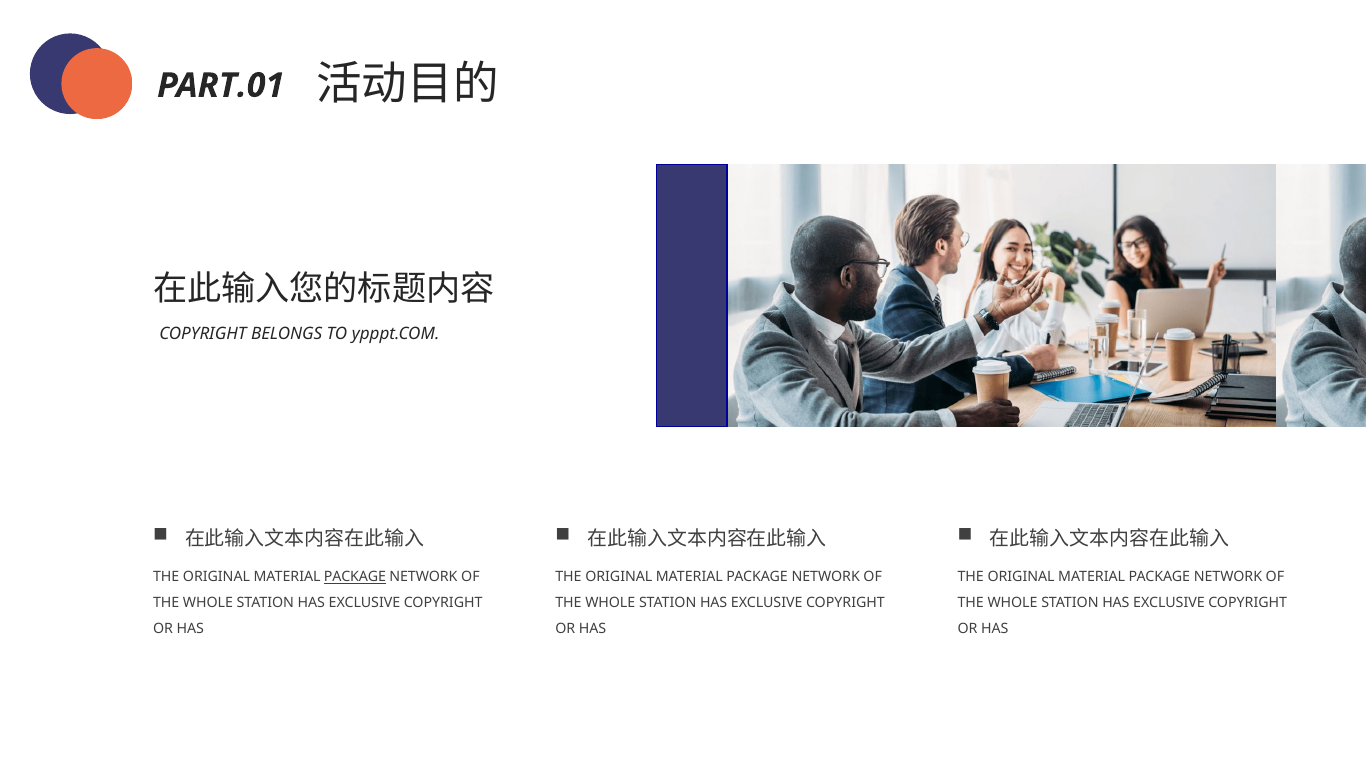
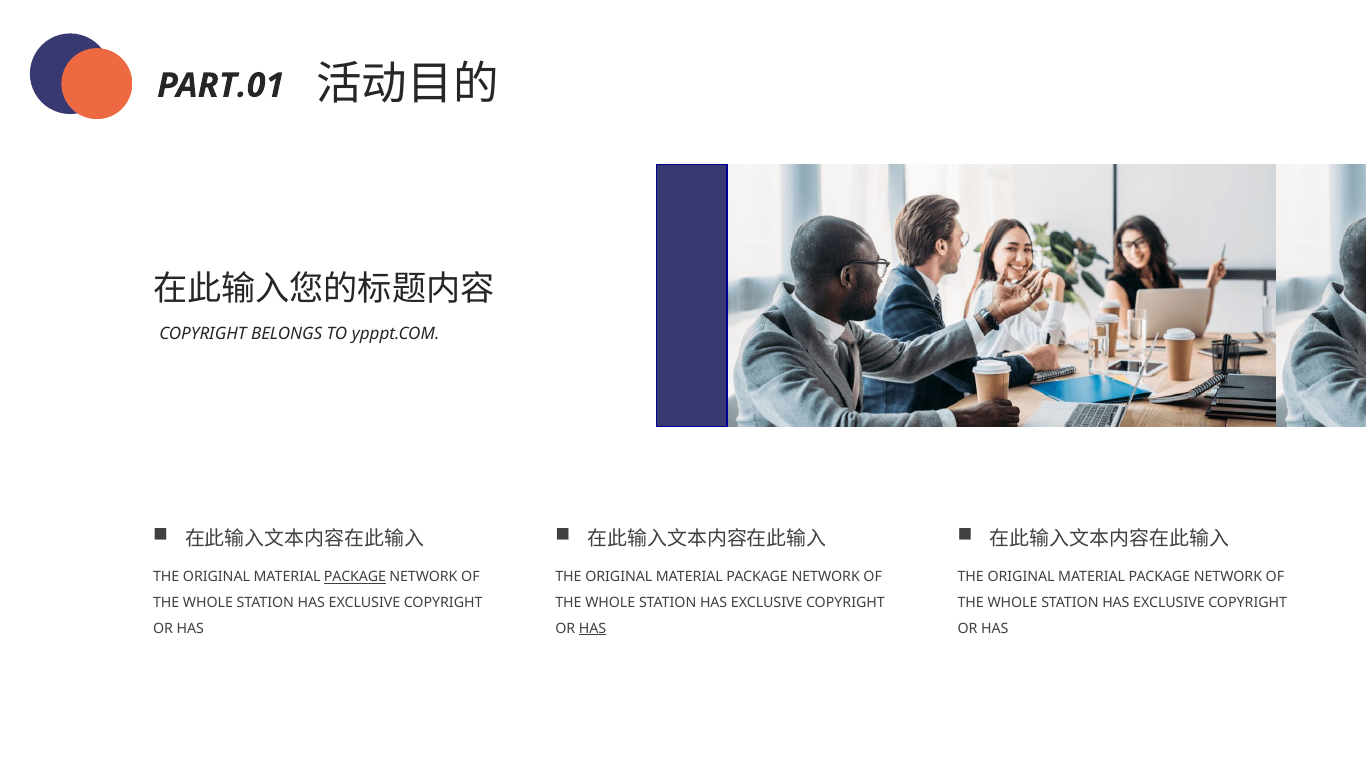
HAS underline: none -> present (593, 628)
